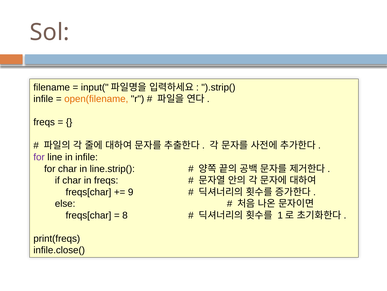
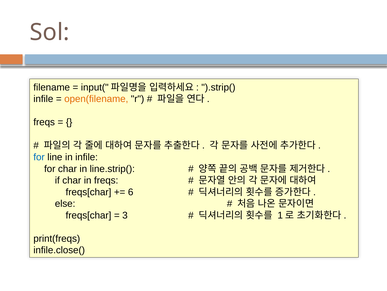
for colour: purple -> blue (39, 157)
9: 9 -> 6 (131, 192)
8: 8 -> 3 (125, 215)
